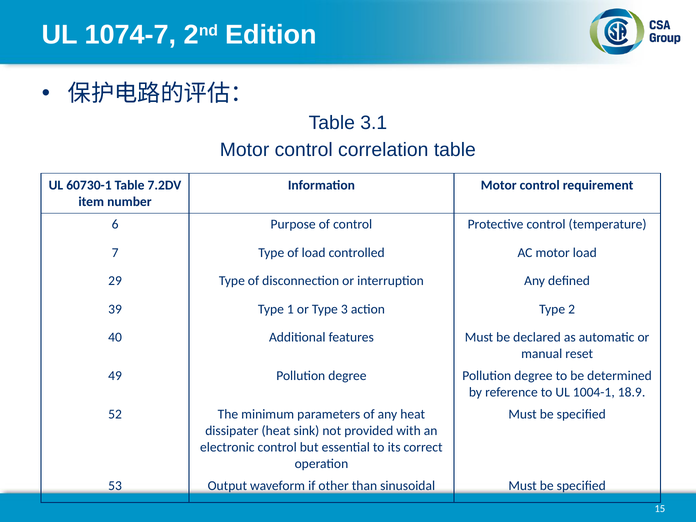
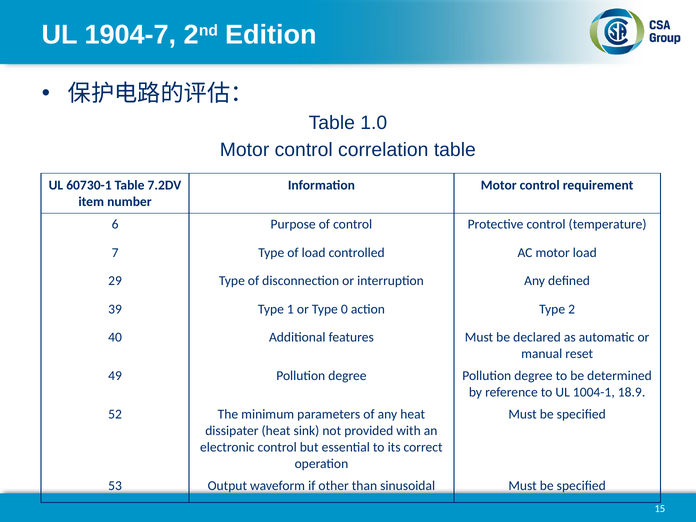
1074-7: 1074-7 -> 1904-7 (131, 35)
3.1: 3.1 -> 1.0 (374, 123)
3: 3 -> 0 (344, 309)
